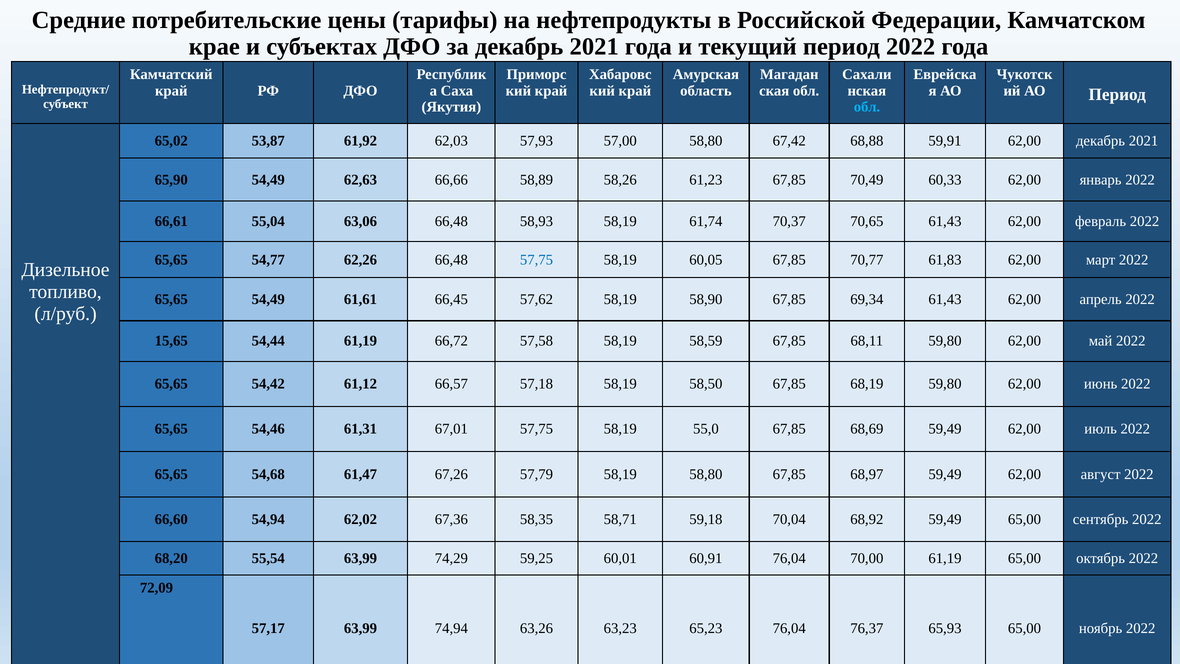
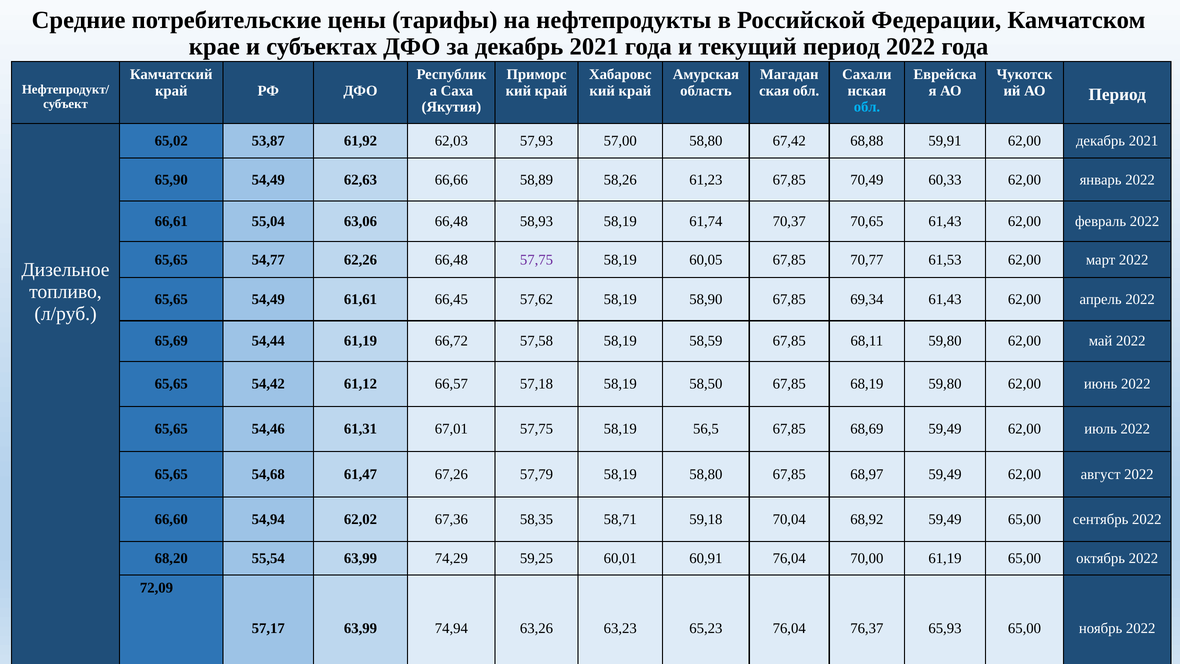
57,75 colour: blue -> purple (537, 260)
61,83: 61,83 -> 61,53 (945, 260)
15,65: 15,65 -> 65,69 (171, 341)
55,0: 55,0 -> 56,5 (706, 429)
